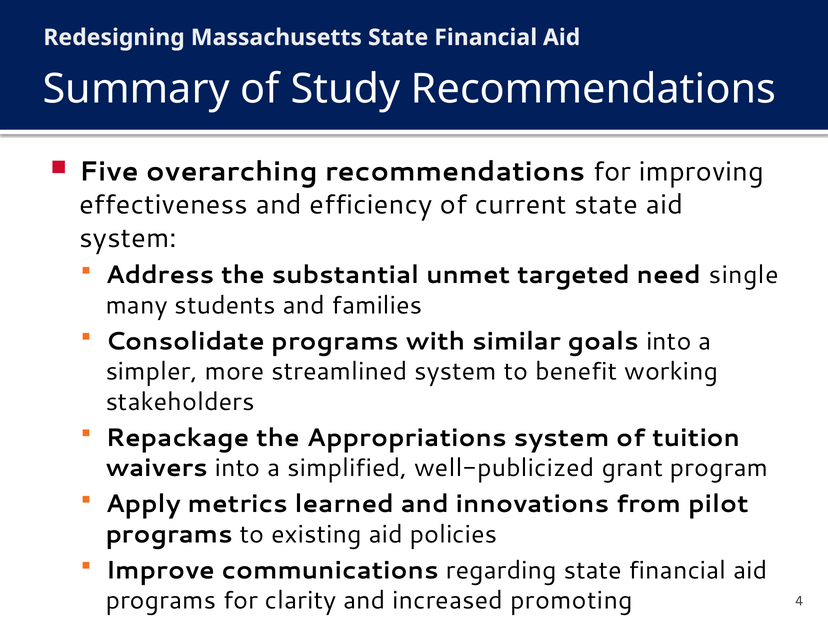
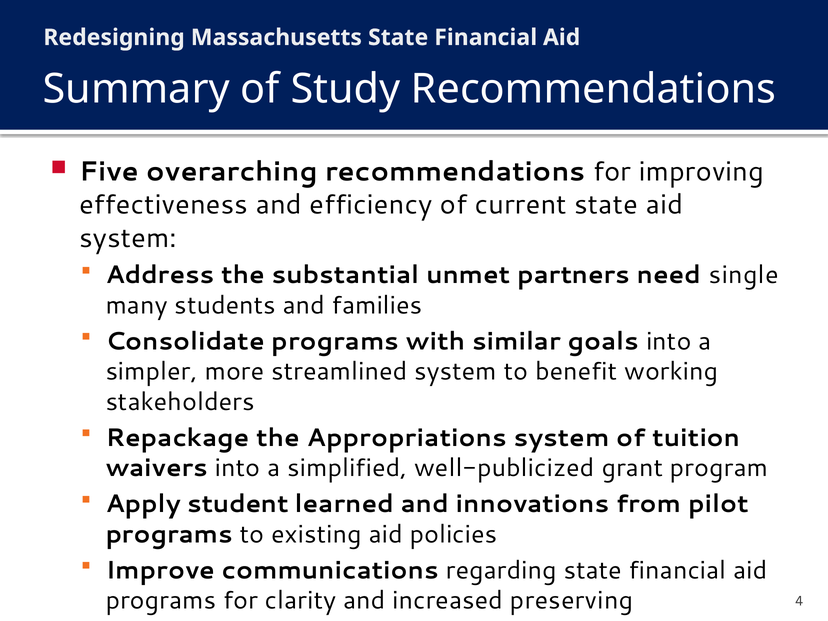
targeted: targeted -> partners (574, 275)
metrics: metrics -> student (238, 504)
promoting: promoting -> preserving (572, 601)
